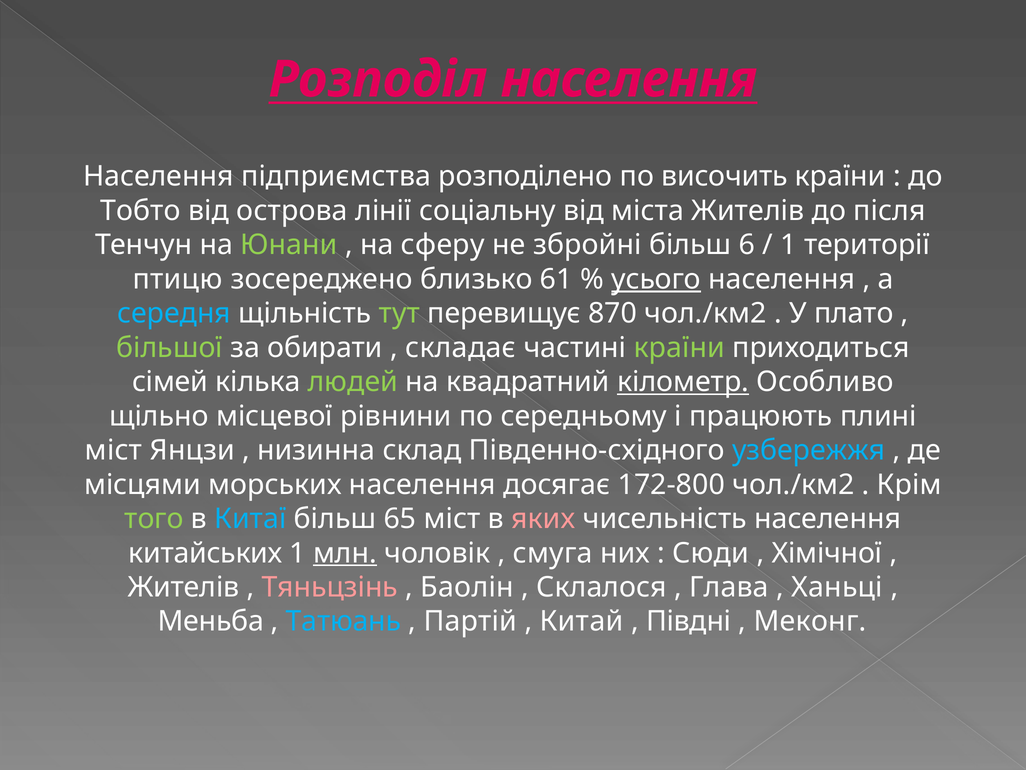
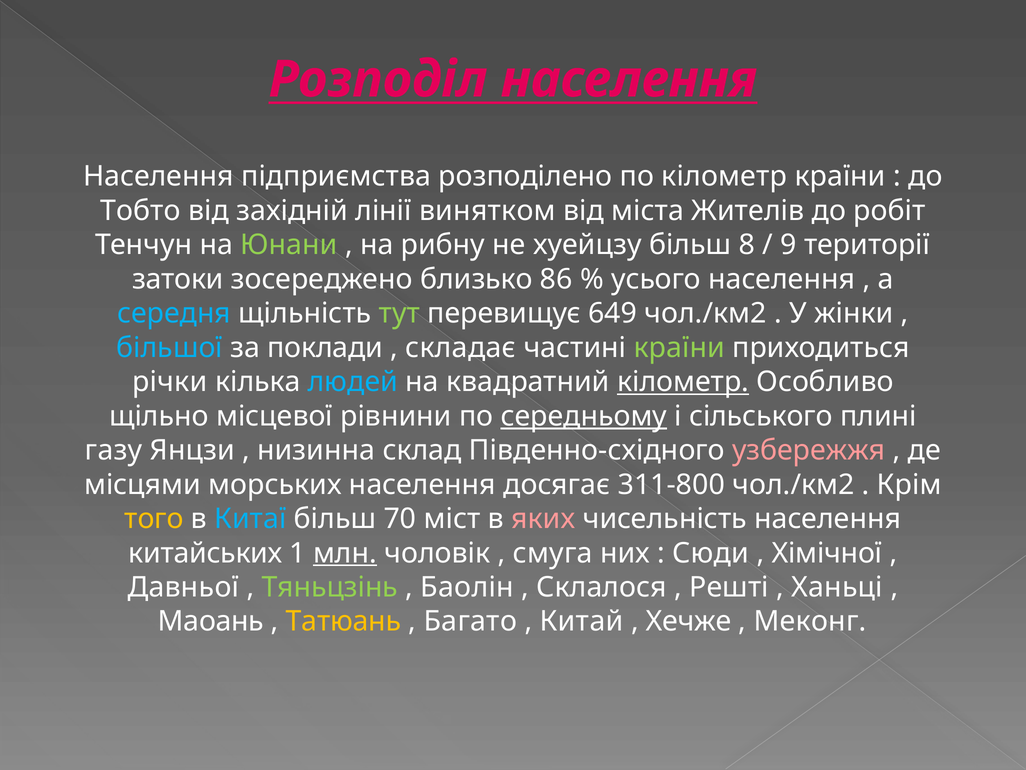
по височить: височить -> кілометр (724, 176)
острова: острова -> західній (292, 211)
соціальну: соціальну -> винятком (487, 211)
після: після -> робіт (890, 211)
сферу: сферу -> рибну (443, 245)
збройні: збройні -> хуейцзу (587, 245)
6: 6 -> 8 (747, 245)
1: 1 -> 9 (789, 245)
птицю: птицю -> затоки (178, 279)
61: 61 -> 86 (556, 279)
усього underline: present -> none (656, 279)
870: 870 -> 649 (613, 313)
плато: плато -> жінки (854, 313)
більшої colour: light green -> light blue (170, 347)
обирати: обирати -> поклади (325, 347)
сімей: сімей -> річки (170, 382)
людей colour: light green -> light blue (353, 382)
середньому underline: none -> present (584, 416)
працюють: працюють -> сільського (761, 416)
міст: міст -> газу (114, 450)
узбережжя colour: light blue -> pink (809, 450)
172-800: 172-800 -> 311-800 (671, 484)
того colour: light green -> yellow (154, 519)
65: 65 -> 70 (400, 519)
Жителів: Жителів -> Давньої (183, 587)
Тяньцзінь colour: pink -> light green (330, 587)
Глава: Глава -> Решті (729, 587)
Меньба: Меньба -> Маоань (211, 621)
Татюань colour: light blue -> yellow (344, 621)
Партій: Партій -> Багато (470, 621)
Півдні: Півдні -> Хечже (689, 621)
